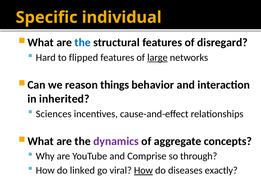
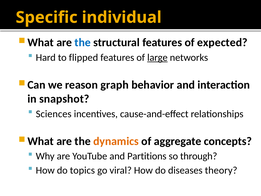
disregard: disregard -> expected (222, 42)
things: things -> graph (115, 85)
inherited: inherited -> snapshot (64, 99)
dynamics colour: purple -> orange (116, 141)
Comprise: Comprise -> Partitions (147, 156)
linked: linked -> topics (82, 170)
How underline: present -> none (143, 170)
exactly: exactly -> theory (221, 170)
